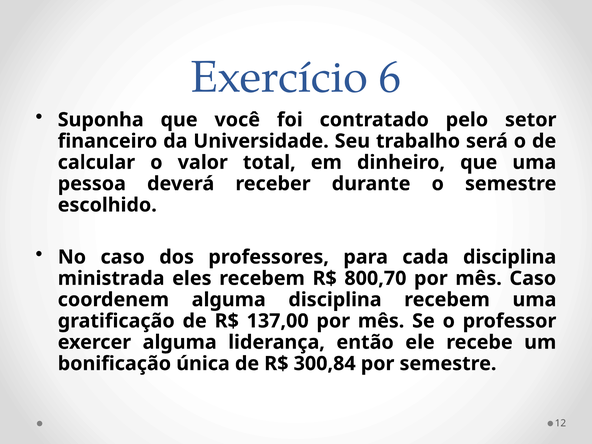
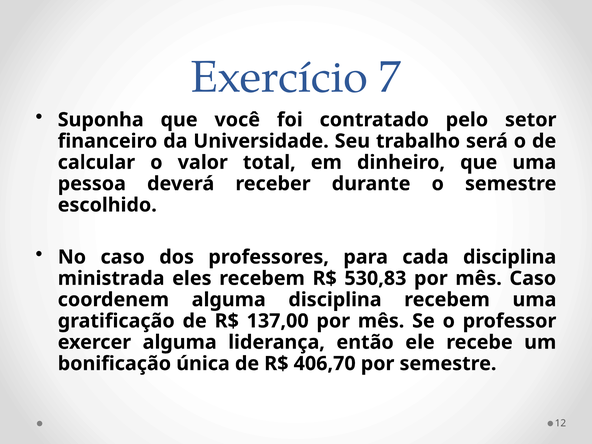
6: 6 -> 7 (390, 77)
800,70: 800,70 -> 530,83 (375, 278)
300,84: 300,84 -> 406,70 (325, 364)
